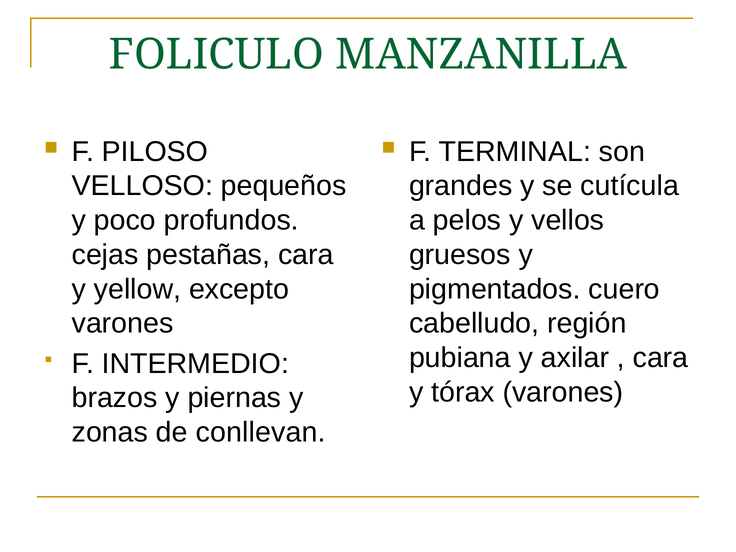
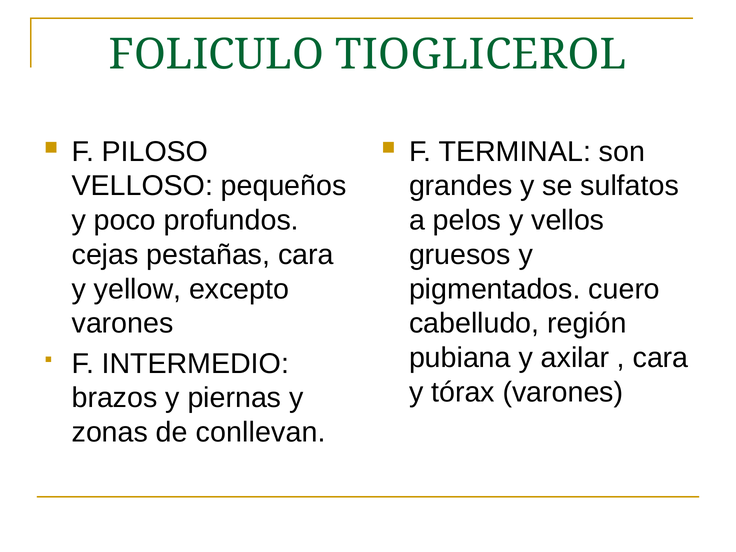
MANZANILLA: MANZANILLA -> TIOGLICEROL (481, 55)
cutícula: cutícula -> sulfatos (630, 186)
